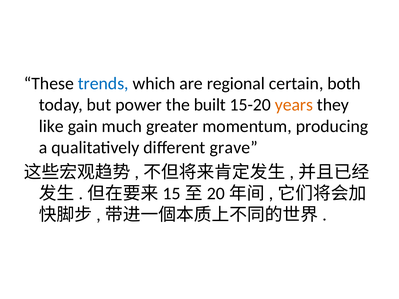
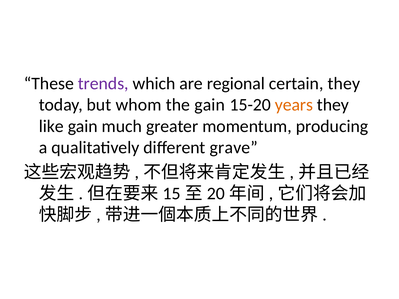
trends colour: blue -> purple (103, 84)
certain both: both -> they (344, 84)
power: power -> whom (139, 105)
the built: built -> gain (210, 105)
